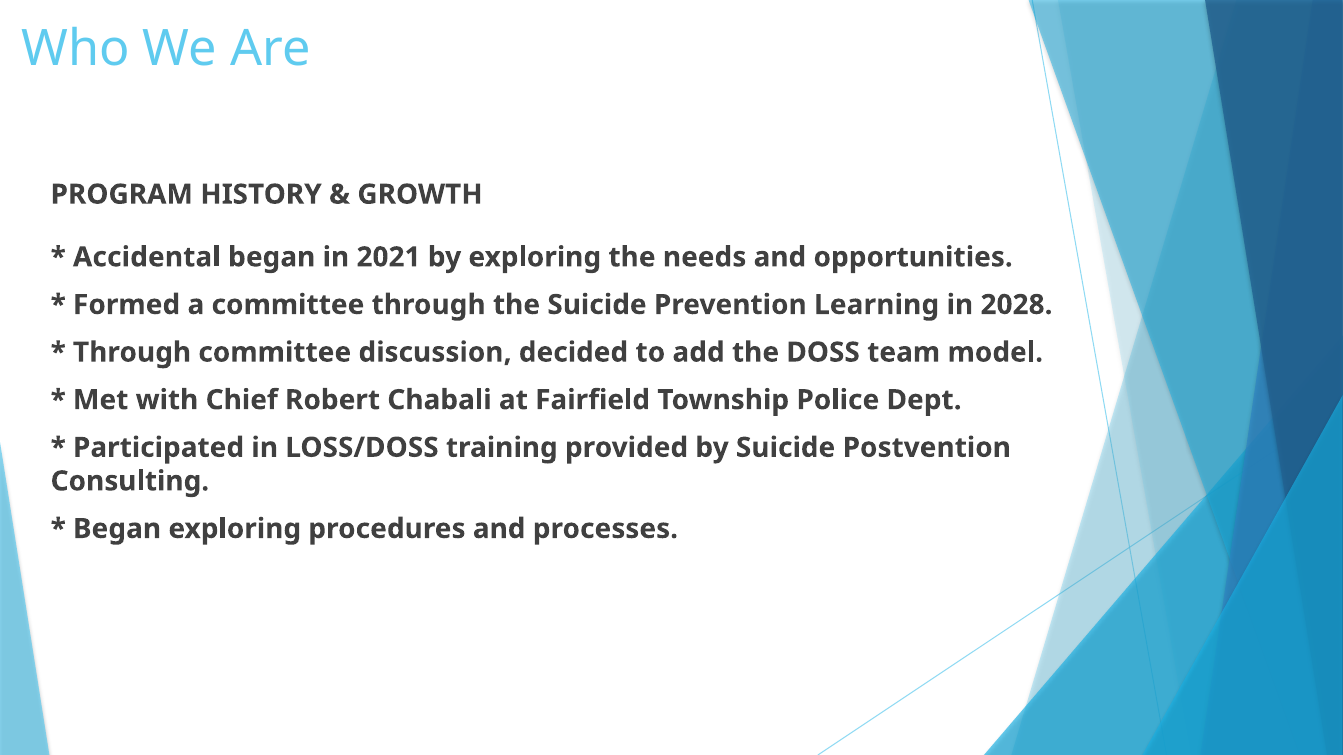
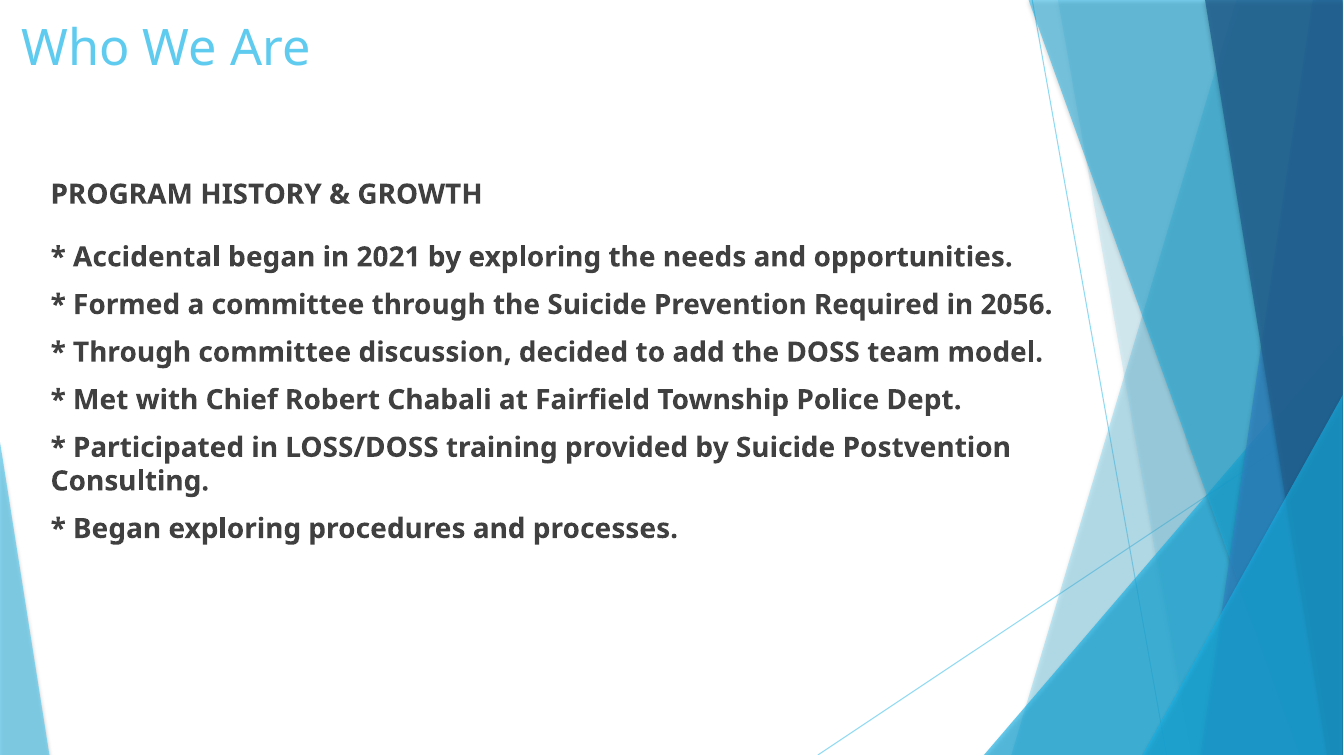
Learning: Learning -> Required (877, 305)
2028: 2028 -> 2056 (1017, 305)
